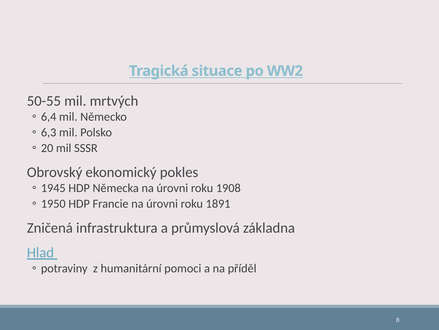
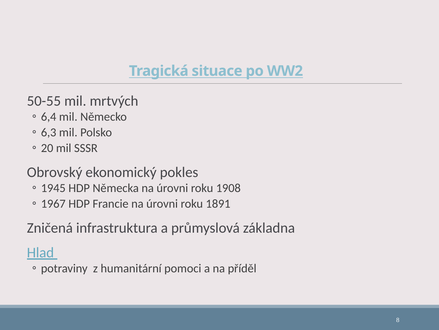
1950: 1950 -> 1967 (53, 203)
